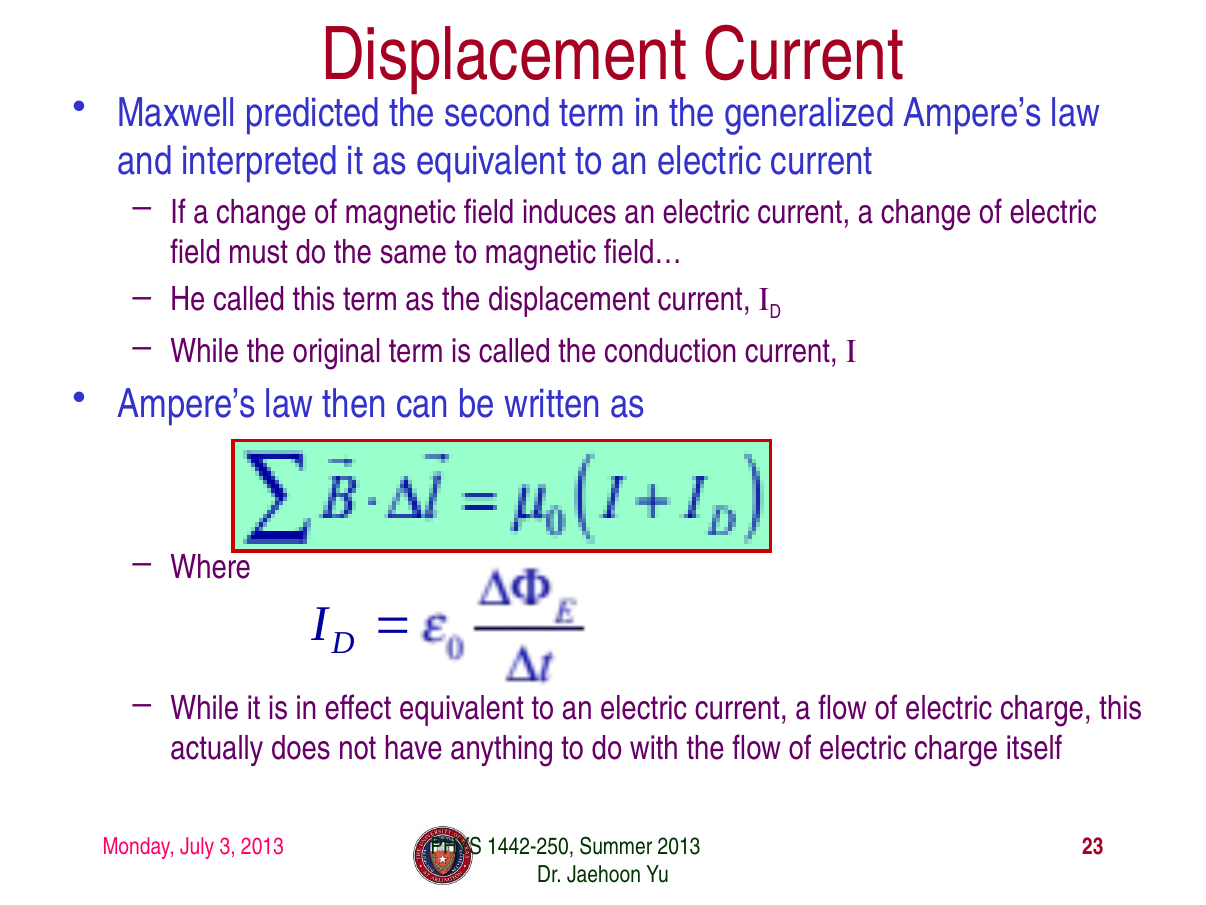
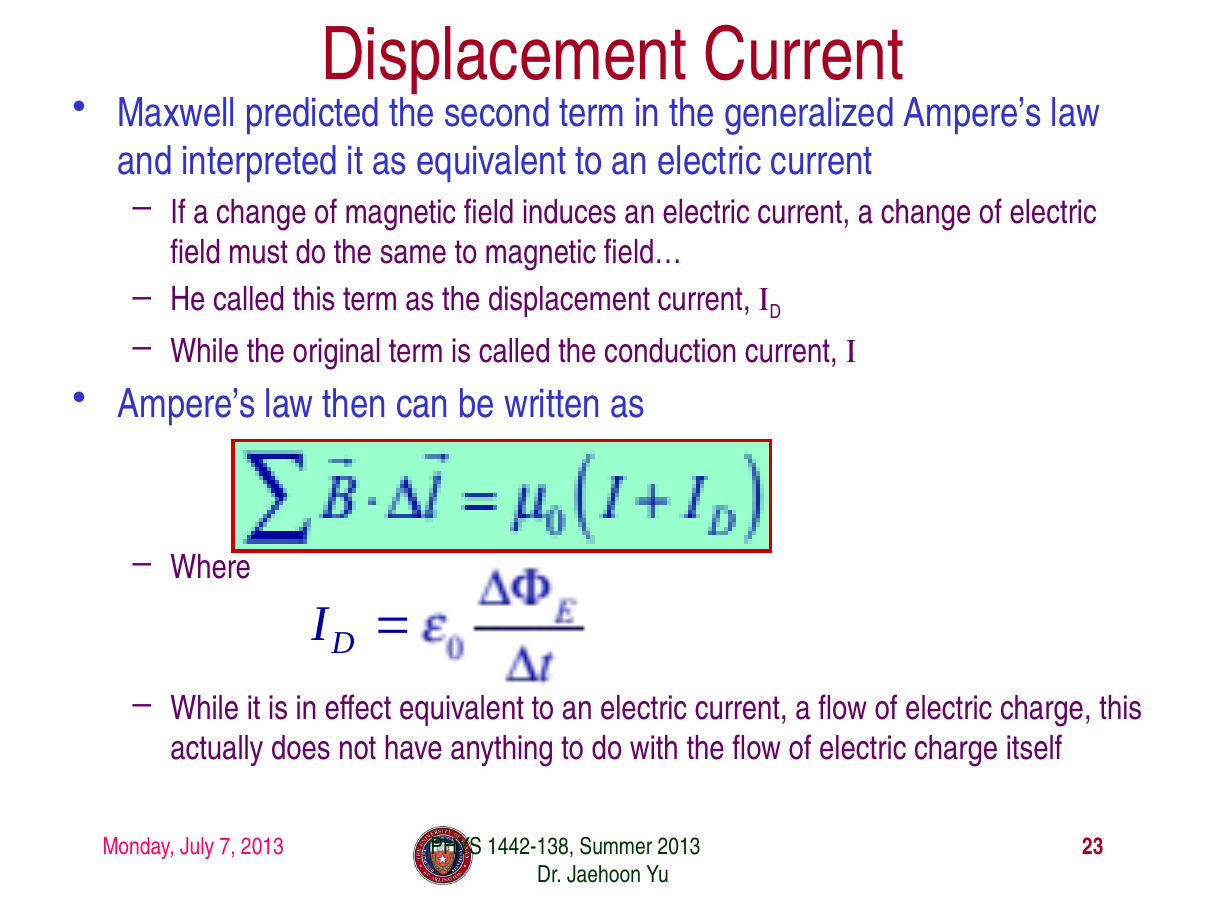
3: 3 -> 7 (228, 846)
1442-250: 1442-250 -> 1442-138 (531, 846)
